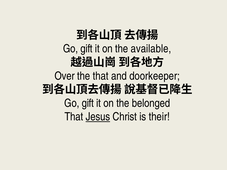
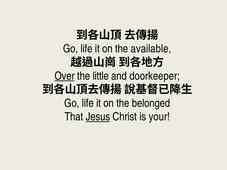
gift: gift -> life (86, 49)
Over underline: none -> present (65, 76)
the that: that -> little (101, 76)
gift: gift -> life (88, 103)
their: their -> your (159, 117)
